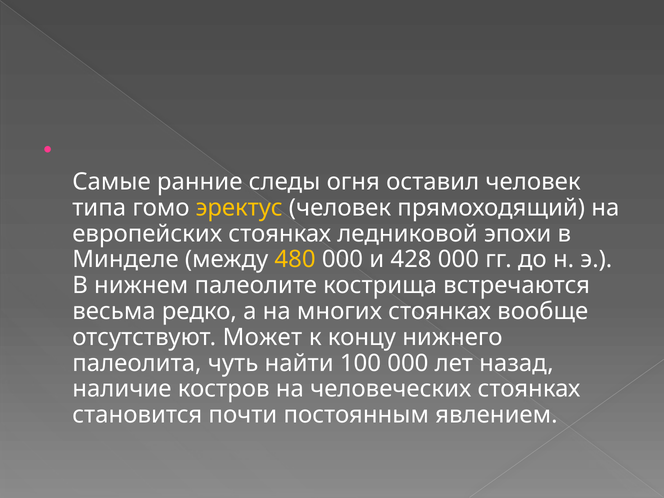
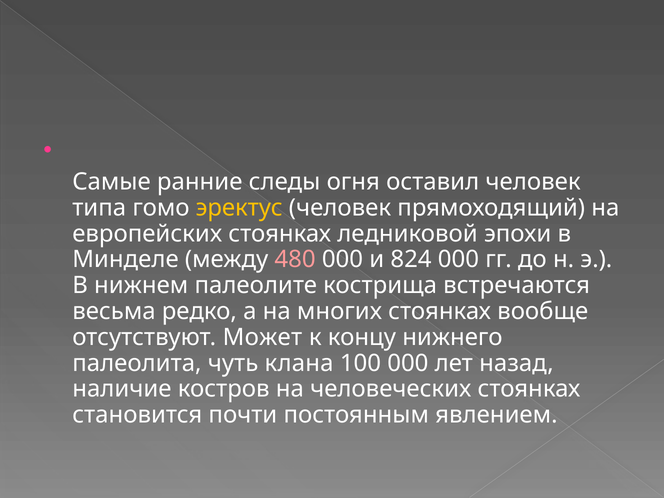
480 colour: yellow -> pink (295, 260)
428: 428 -> 824 (411, 260)
найти: найти -> клана (299, 363)
